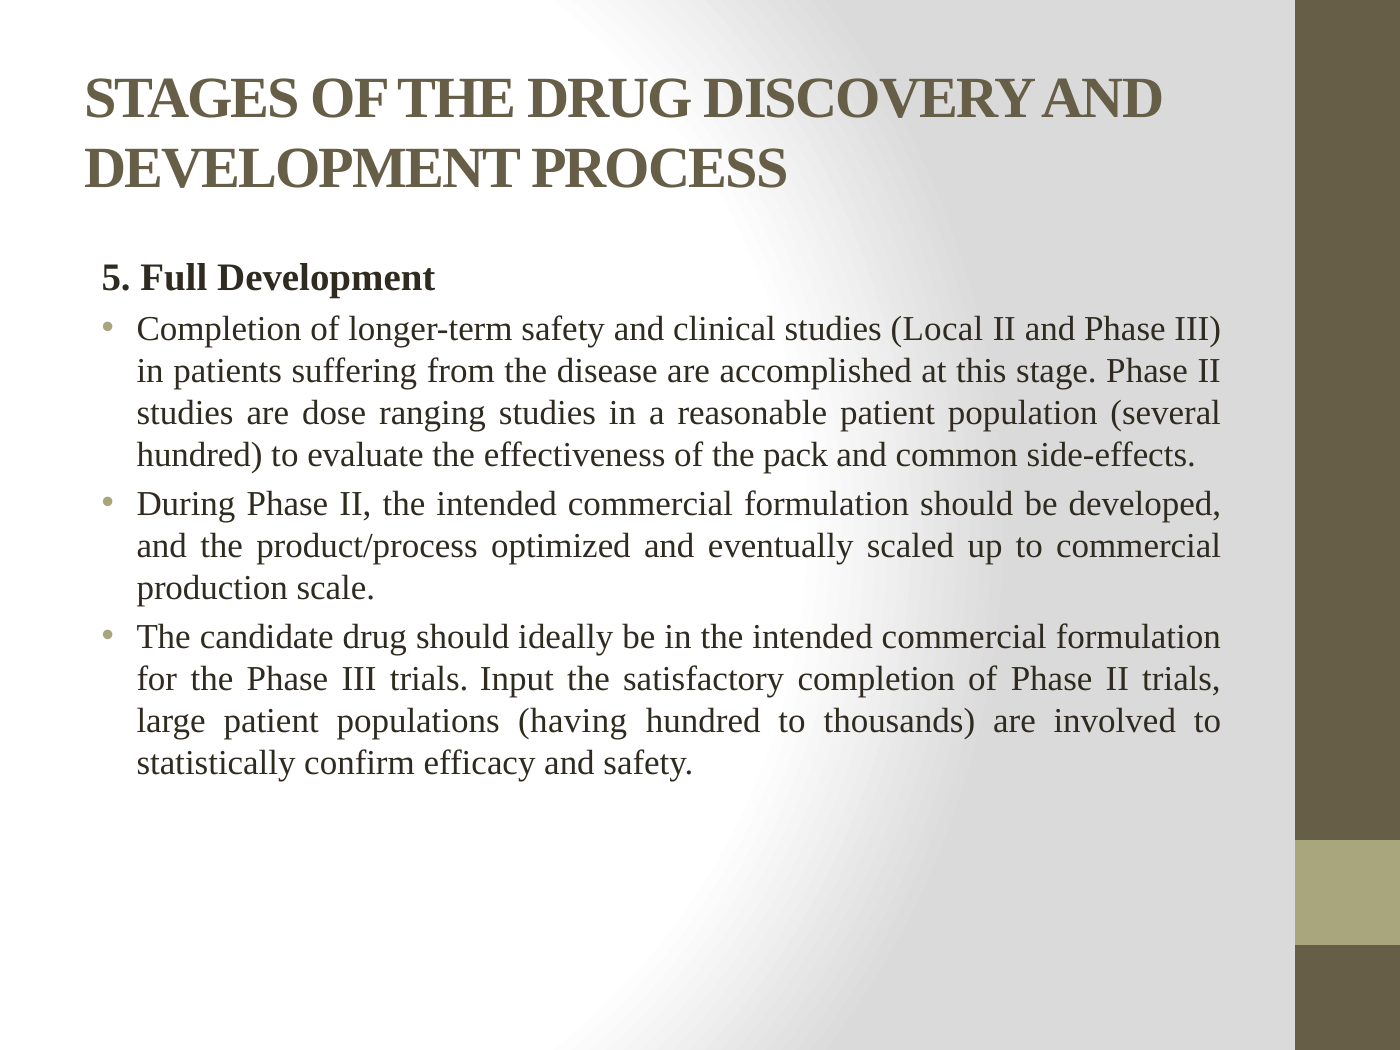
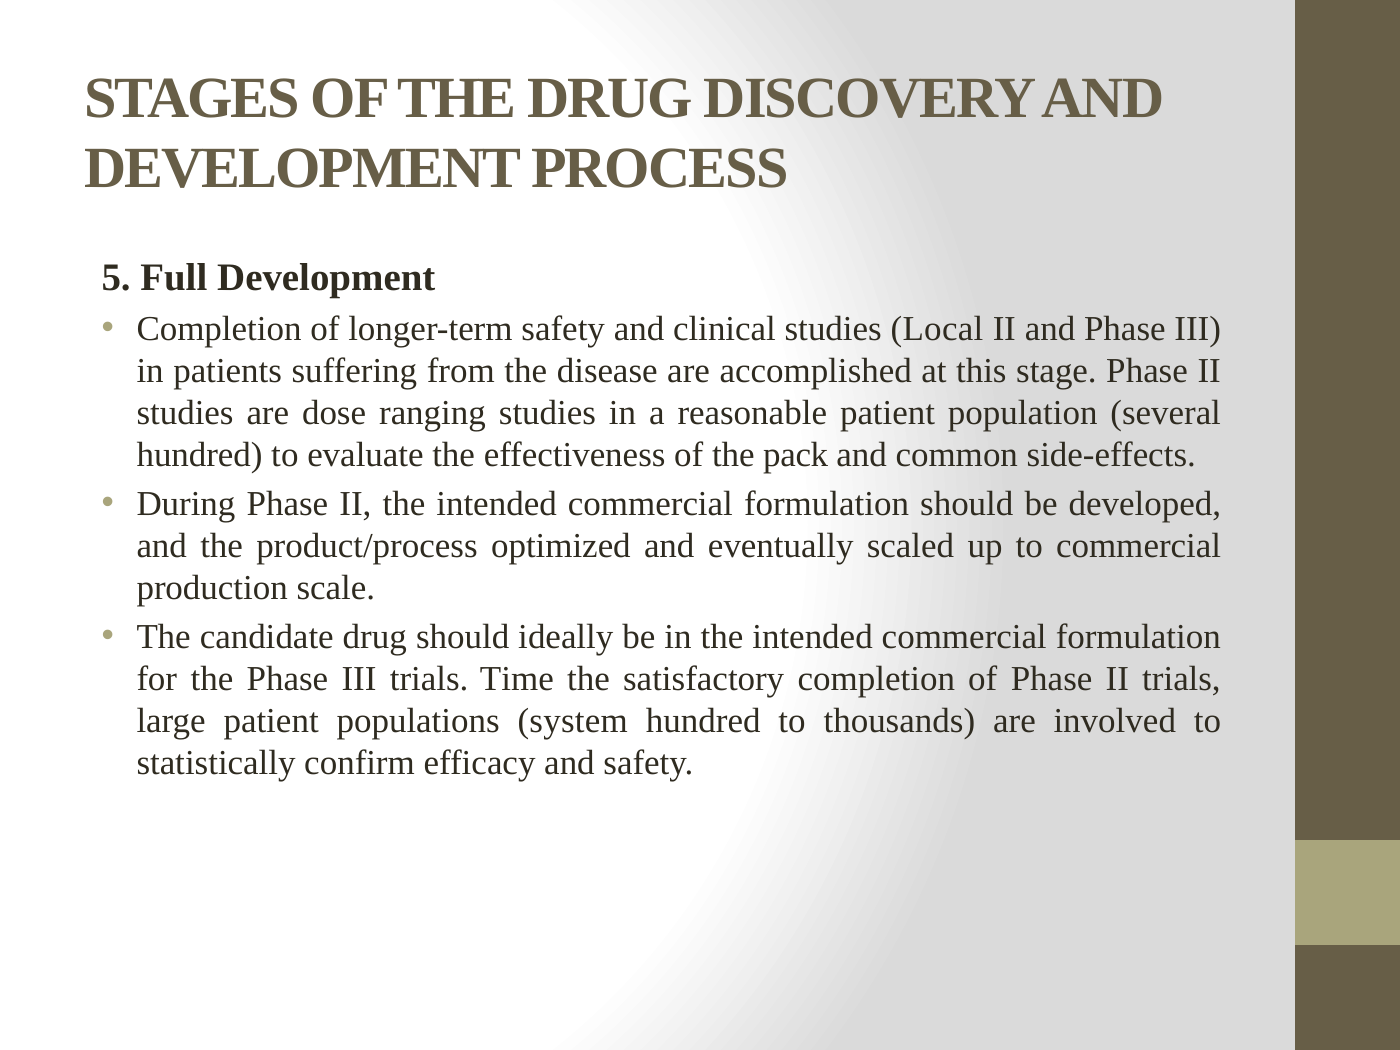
Input: Input -> Time (517, 679)
having: having -> system (573, 721)
